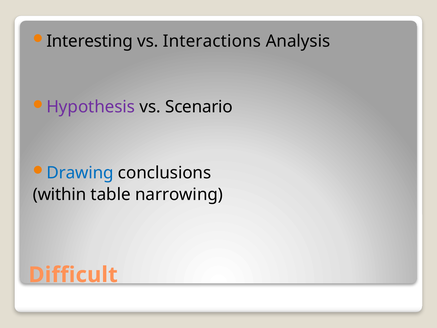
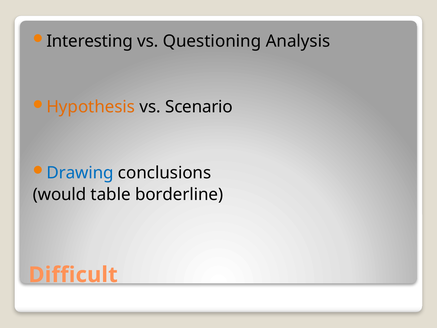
Interactions: Interactions -> Questioning (212, 41)
Hypothesis colour: purple -> orange (91, 107)
within: within -> would (60, 195)
narrowing: narrowing -> borderline (179, 195)
